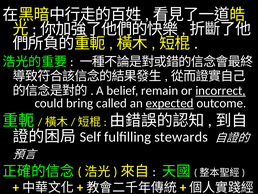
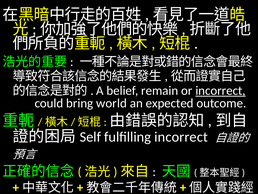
called: called -> world (112, 103)
expected underline: present -> none (170, 103)
fulfilling stewards: stewards -> incorrect (181, 137)
